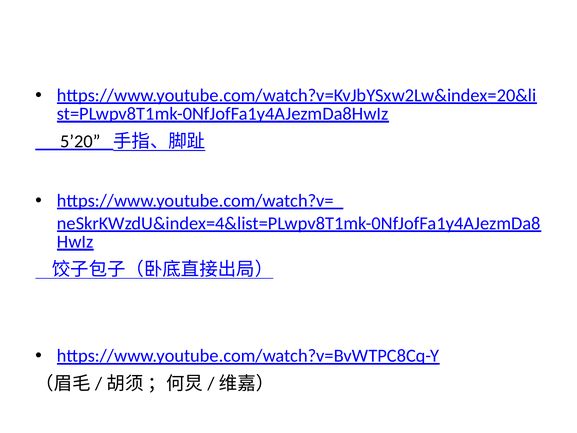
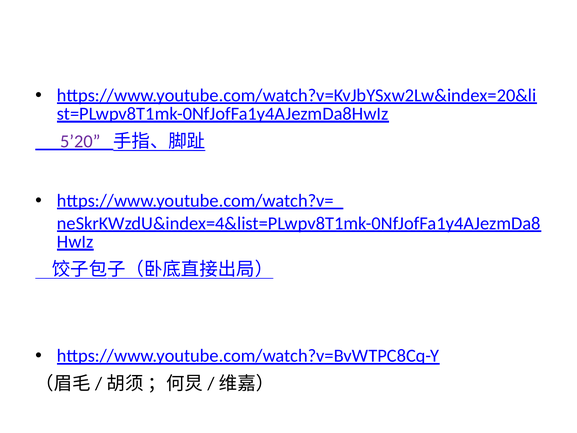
5’20 colour: black -> purple (80, 141)
